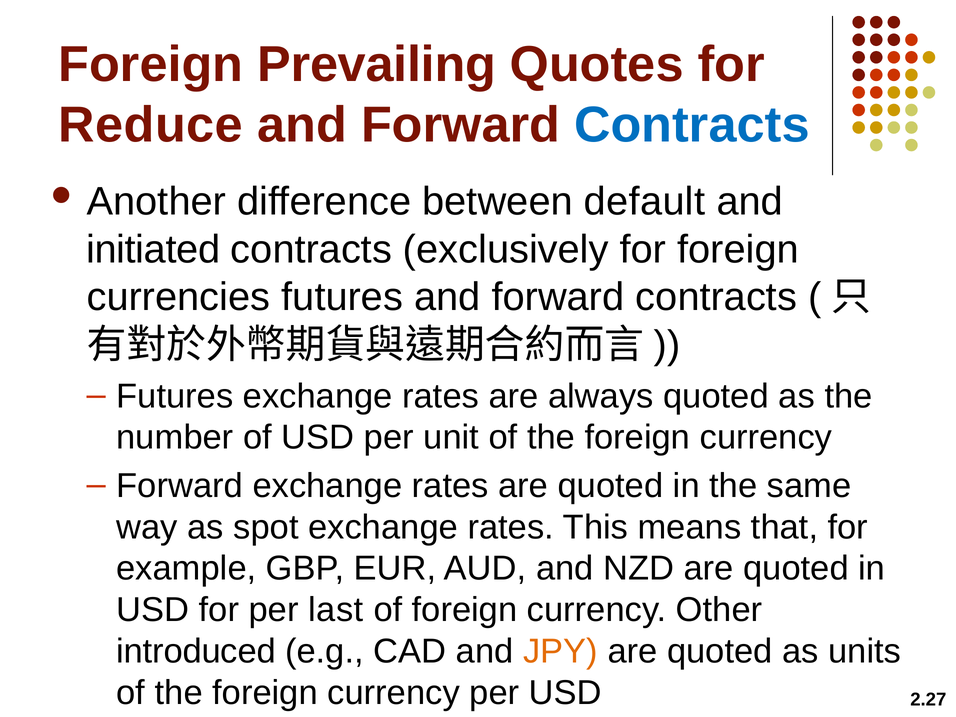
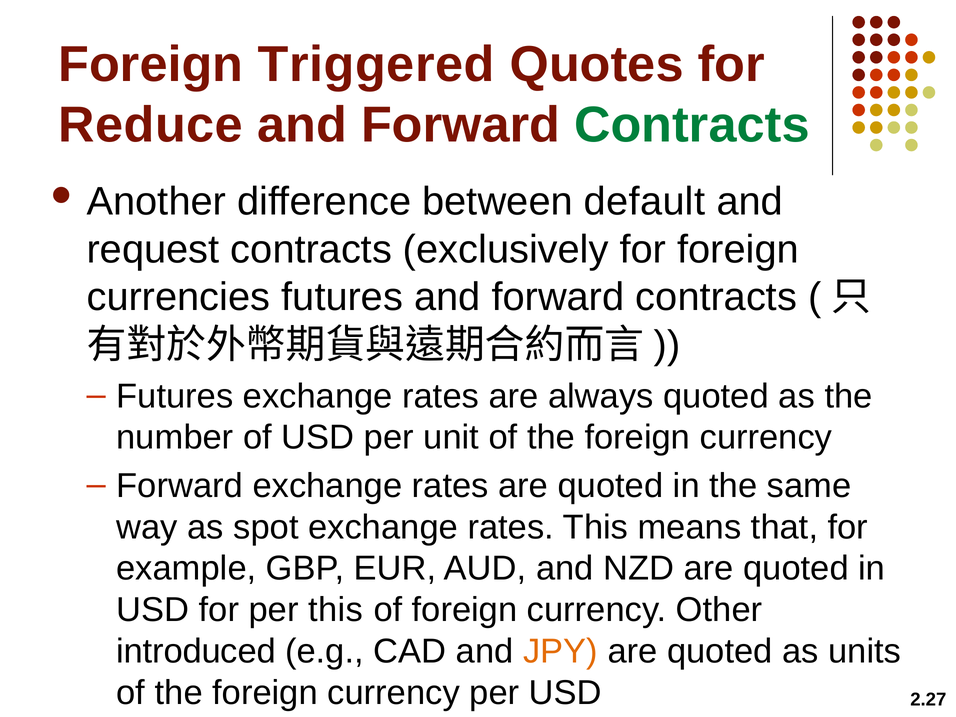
Prevailing: Prevailing -> Triggered (376, 64)
Contracts colour: blue -> green (692, 125)
initiated: initiated -> request (153, 249)
per last: last -> this (336, 610)
